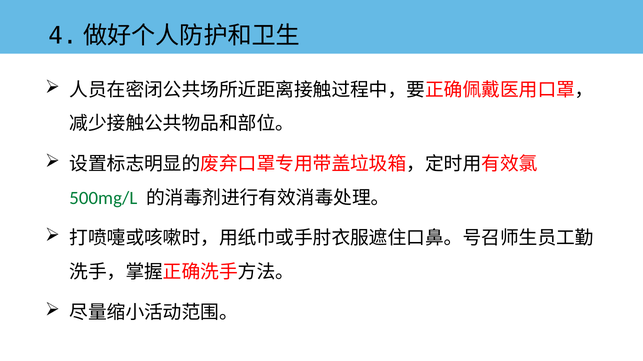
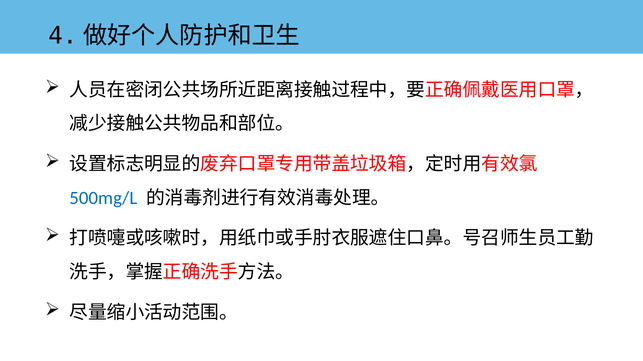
500mg/L colour: green -> blue (103, 198)
